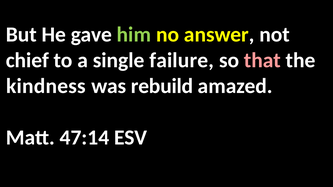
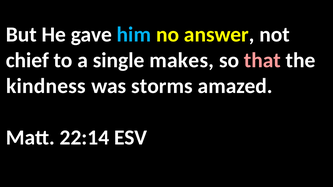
him colour: light green -> light blue (134, 34)
failure: failure -> makes (182, 60)
rebuild: rebuild -> storms (162, 86)
47:14: 47:14 -> 22:14 (84, 138)
